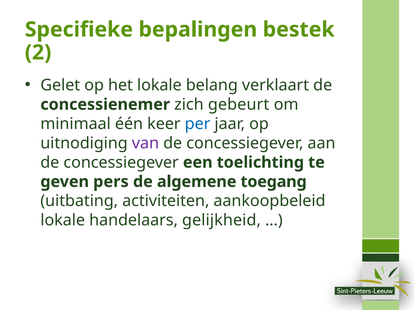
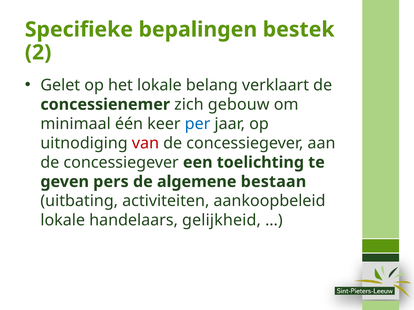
gebeurt: gebeurt -> gebouw (239, 105)
van colour: purple -> red (145, 143)
toegang: toegang -> bestaan (273, 182)
